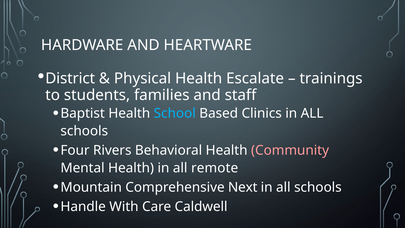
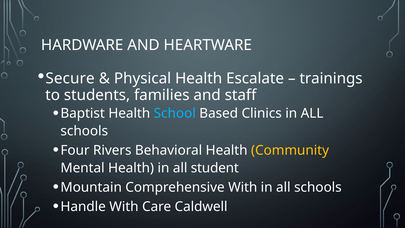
District: District -> Secure (70, 79)
Community colour: pink -> yellow (290, 150)
remote: remote -> student (215, 168)
Comprehensive Next: Next -> With (243, 187)
